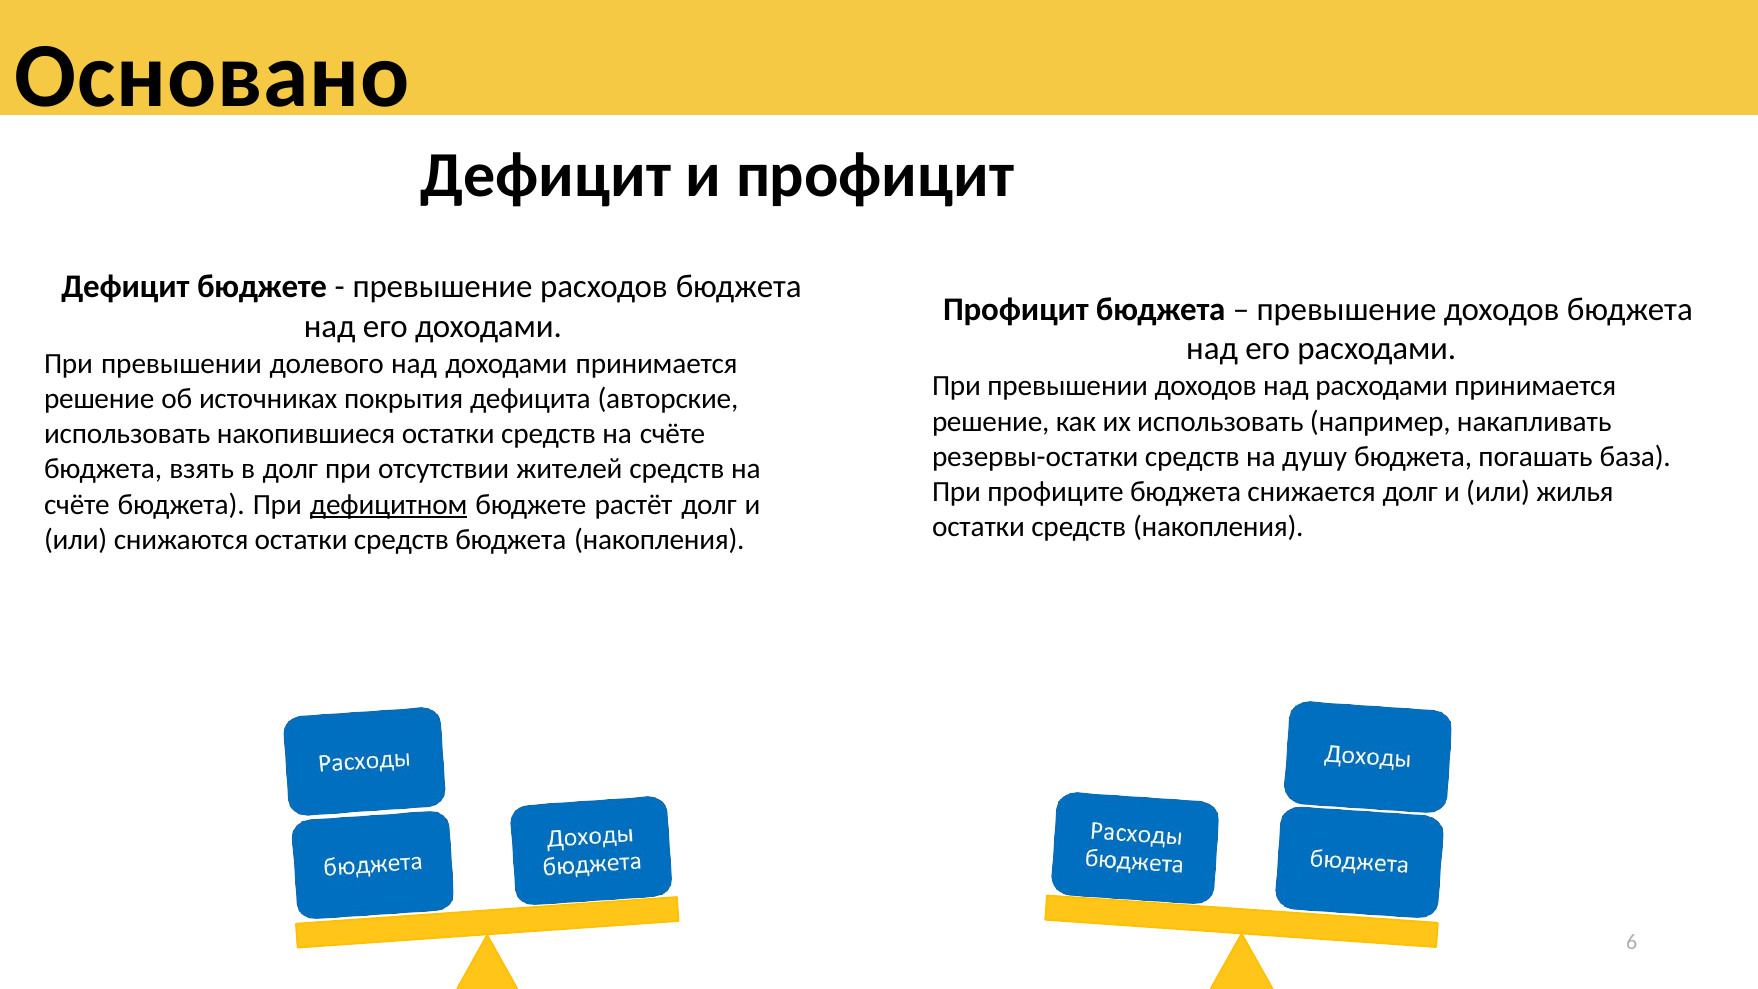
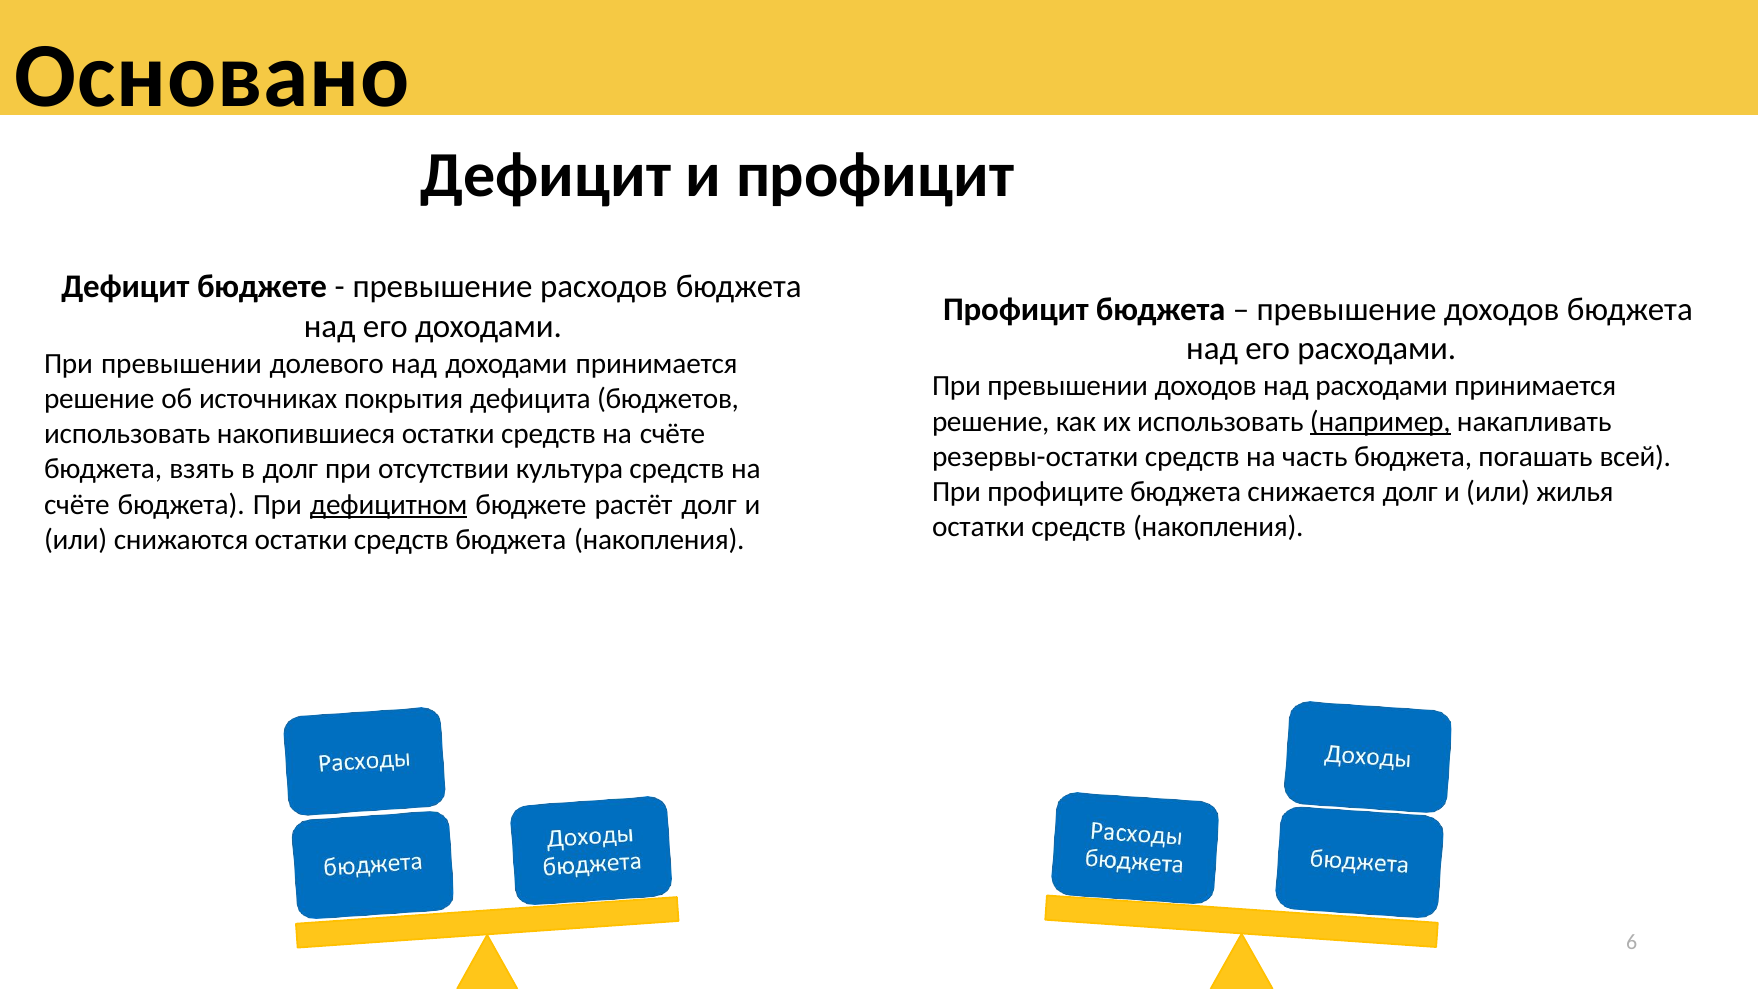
авторские: авторские -> бюджетов (668, 399)
например underline: none -> present (1380, 421)
душу: душу -> часть (1315, 457)
база: база -> всей (1635, 457)
жителей: жителей -> культура (569, 469)
